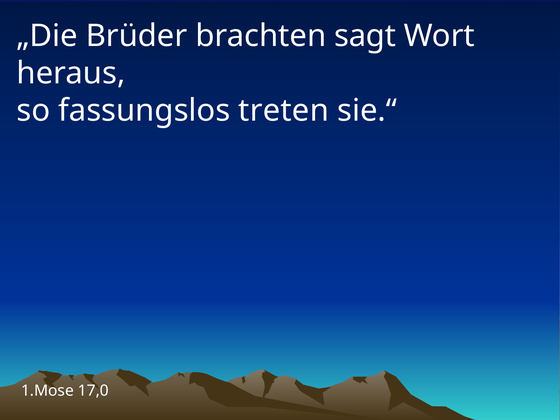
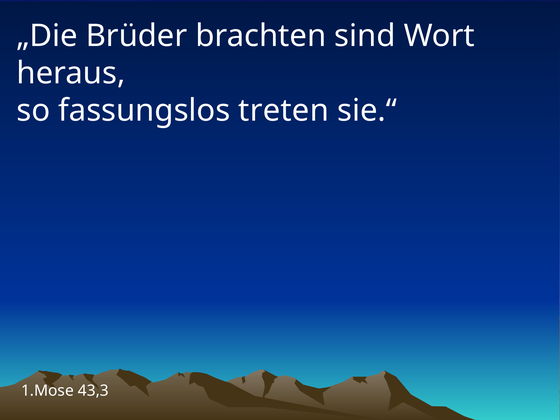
sagt: sagt -> sind (365, 36)
17,0: 17,0 -> 43,3 (93, 391)
